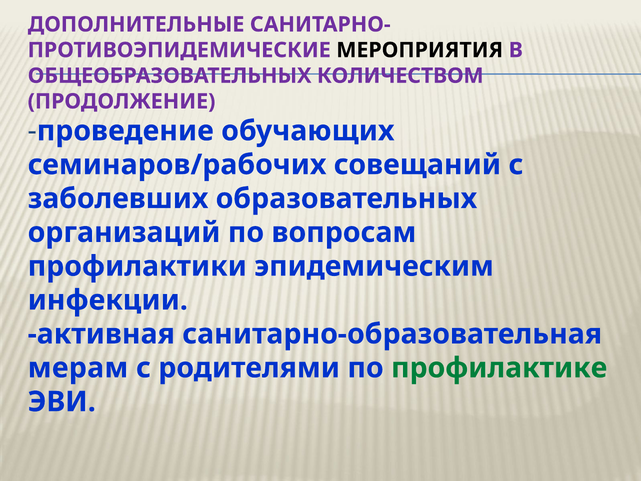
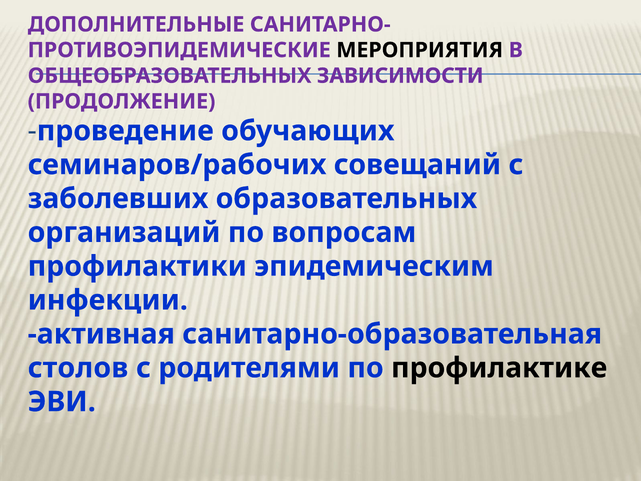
КОЛИЧЕСТВОМ: КОЛИЧЕСТВОМ -> ЗАВИСИМОСТИ (400, 76)
мерам: мерам -> столов (78, 368)
профилактике colour: green -> black (499, 368)
